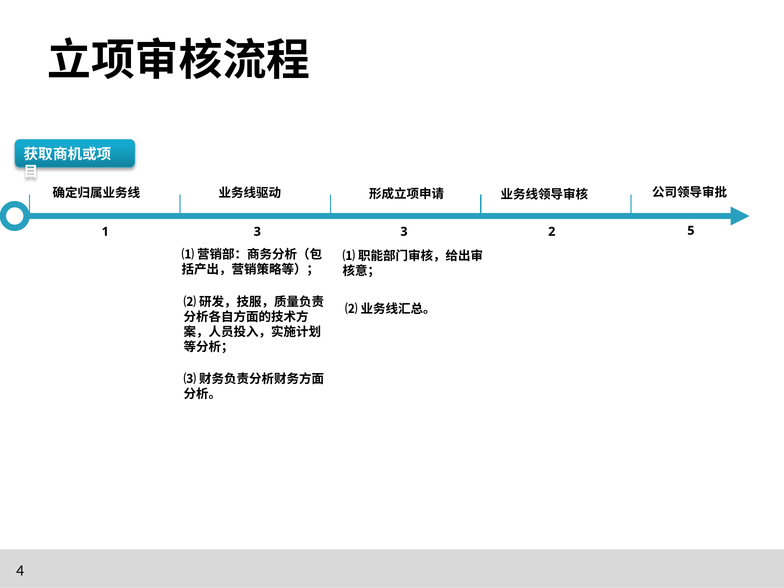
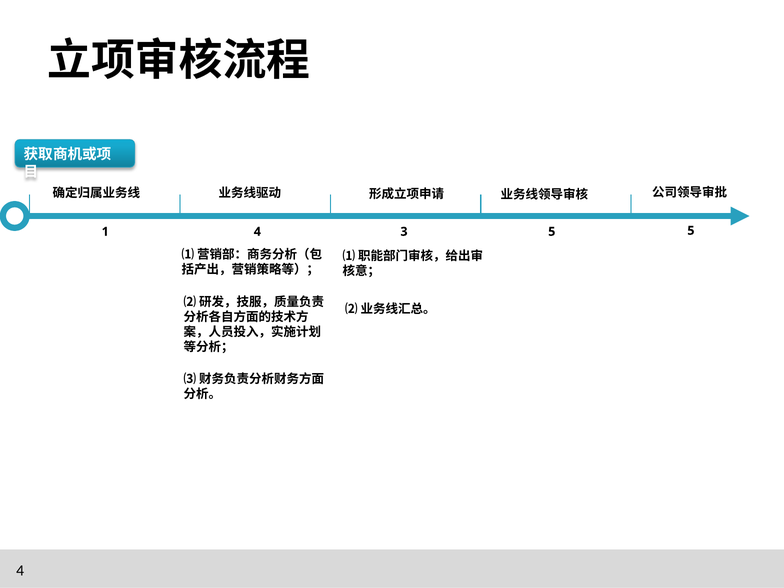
1 3: 3 -> 4 (257, 232)
3 2: 2 -> 5 (552, 232)
